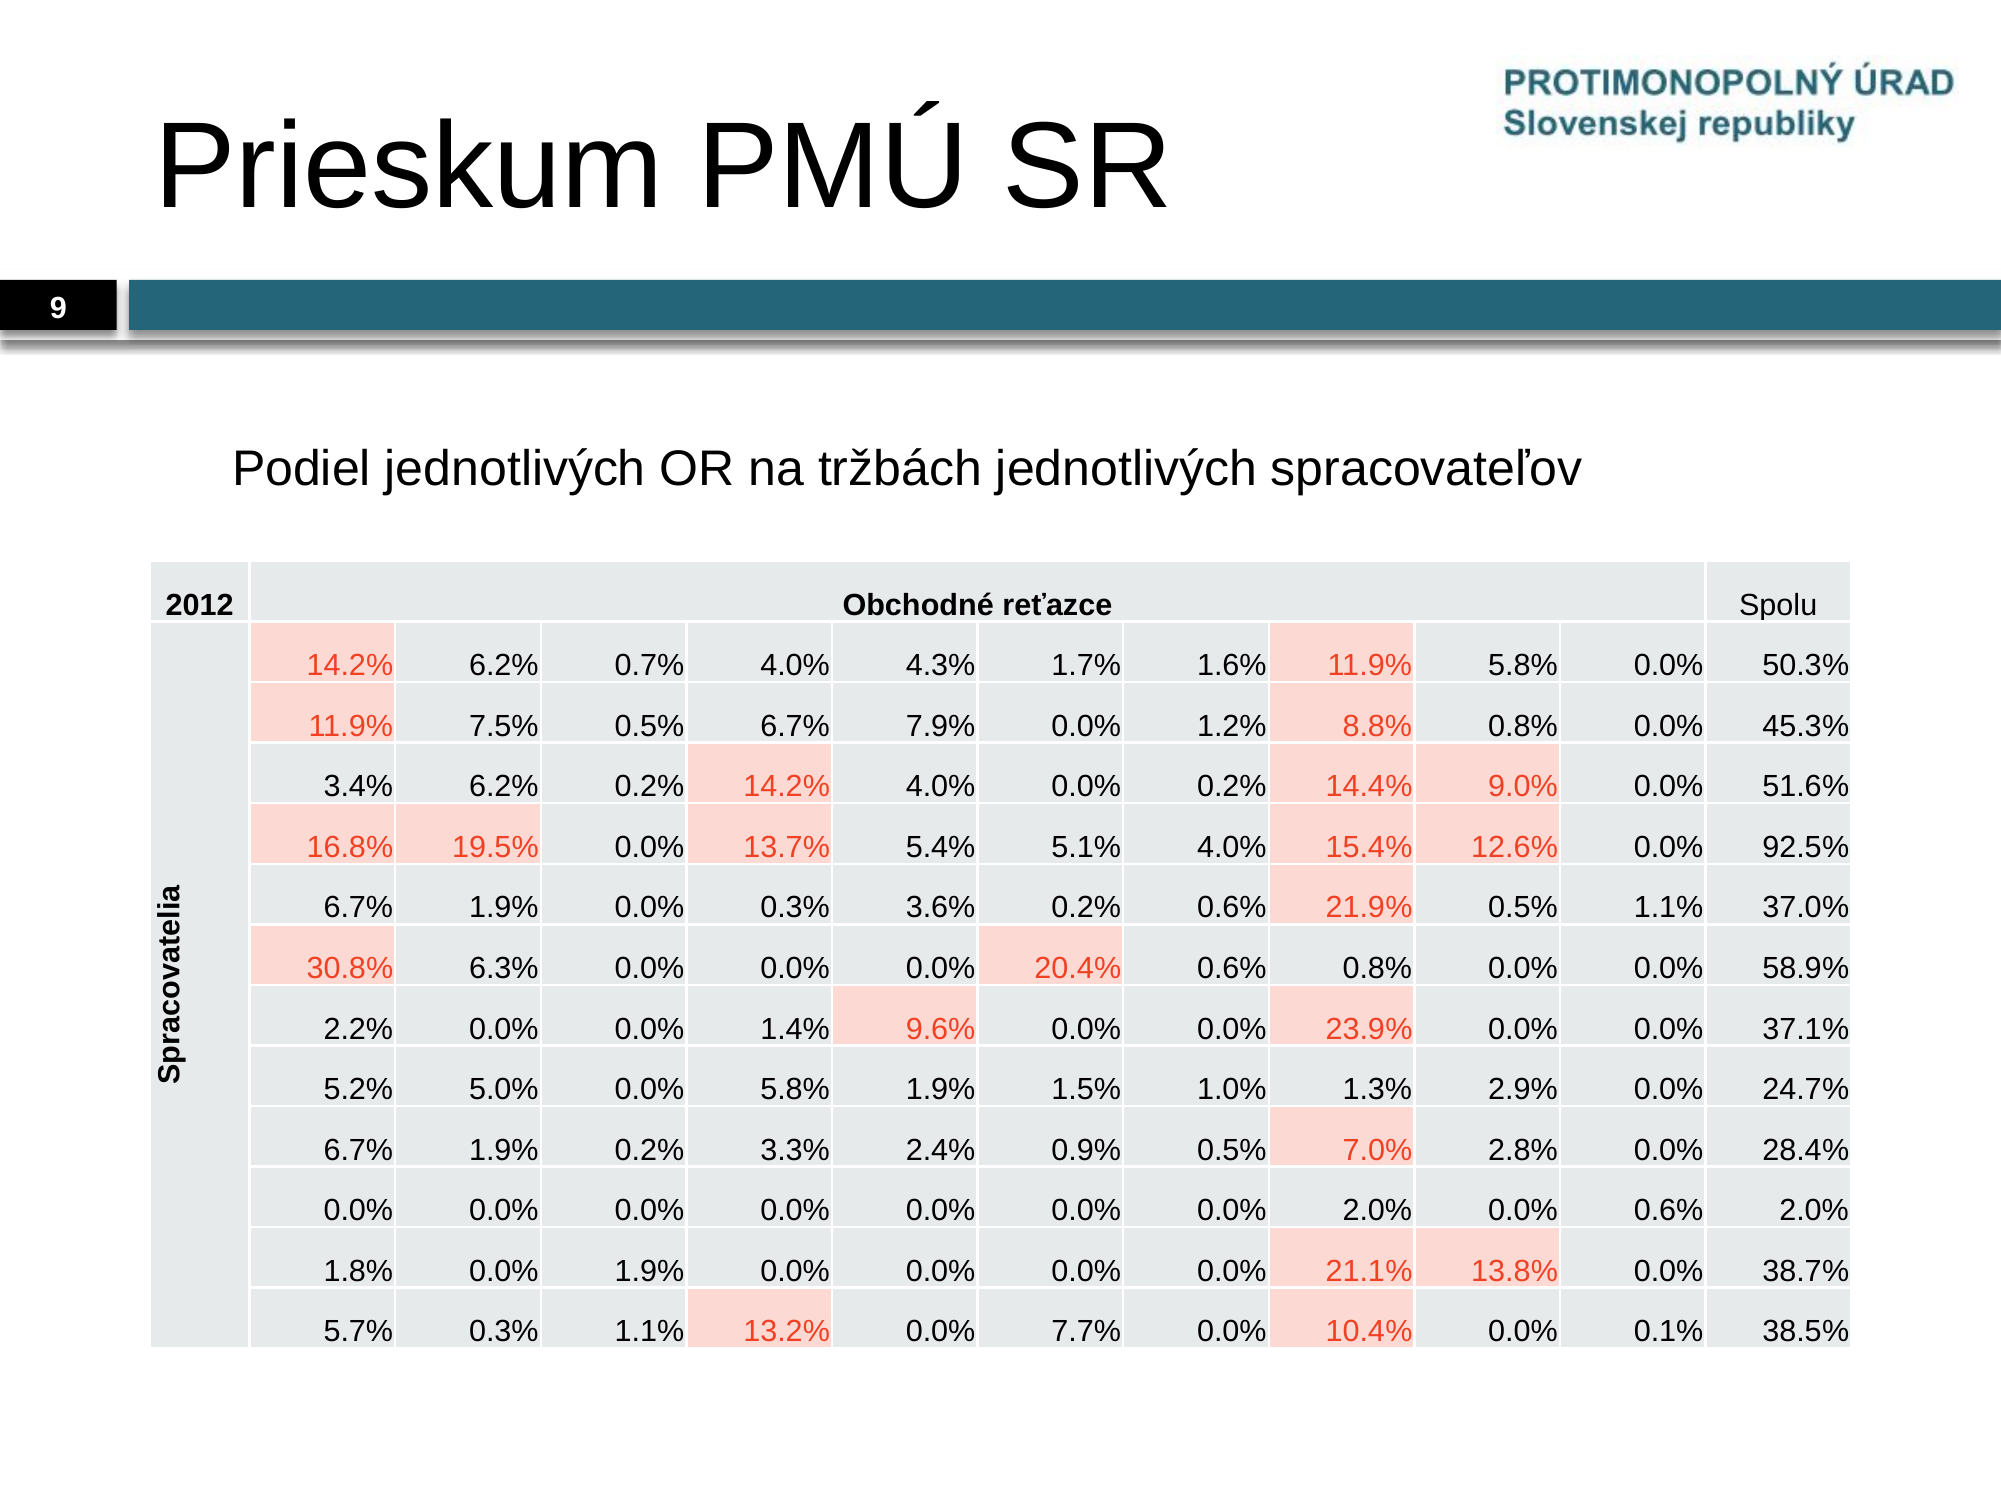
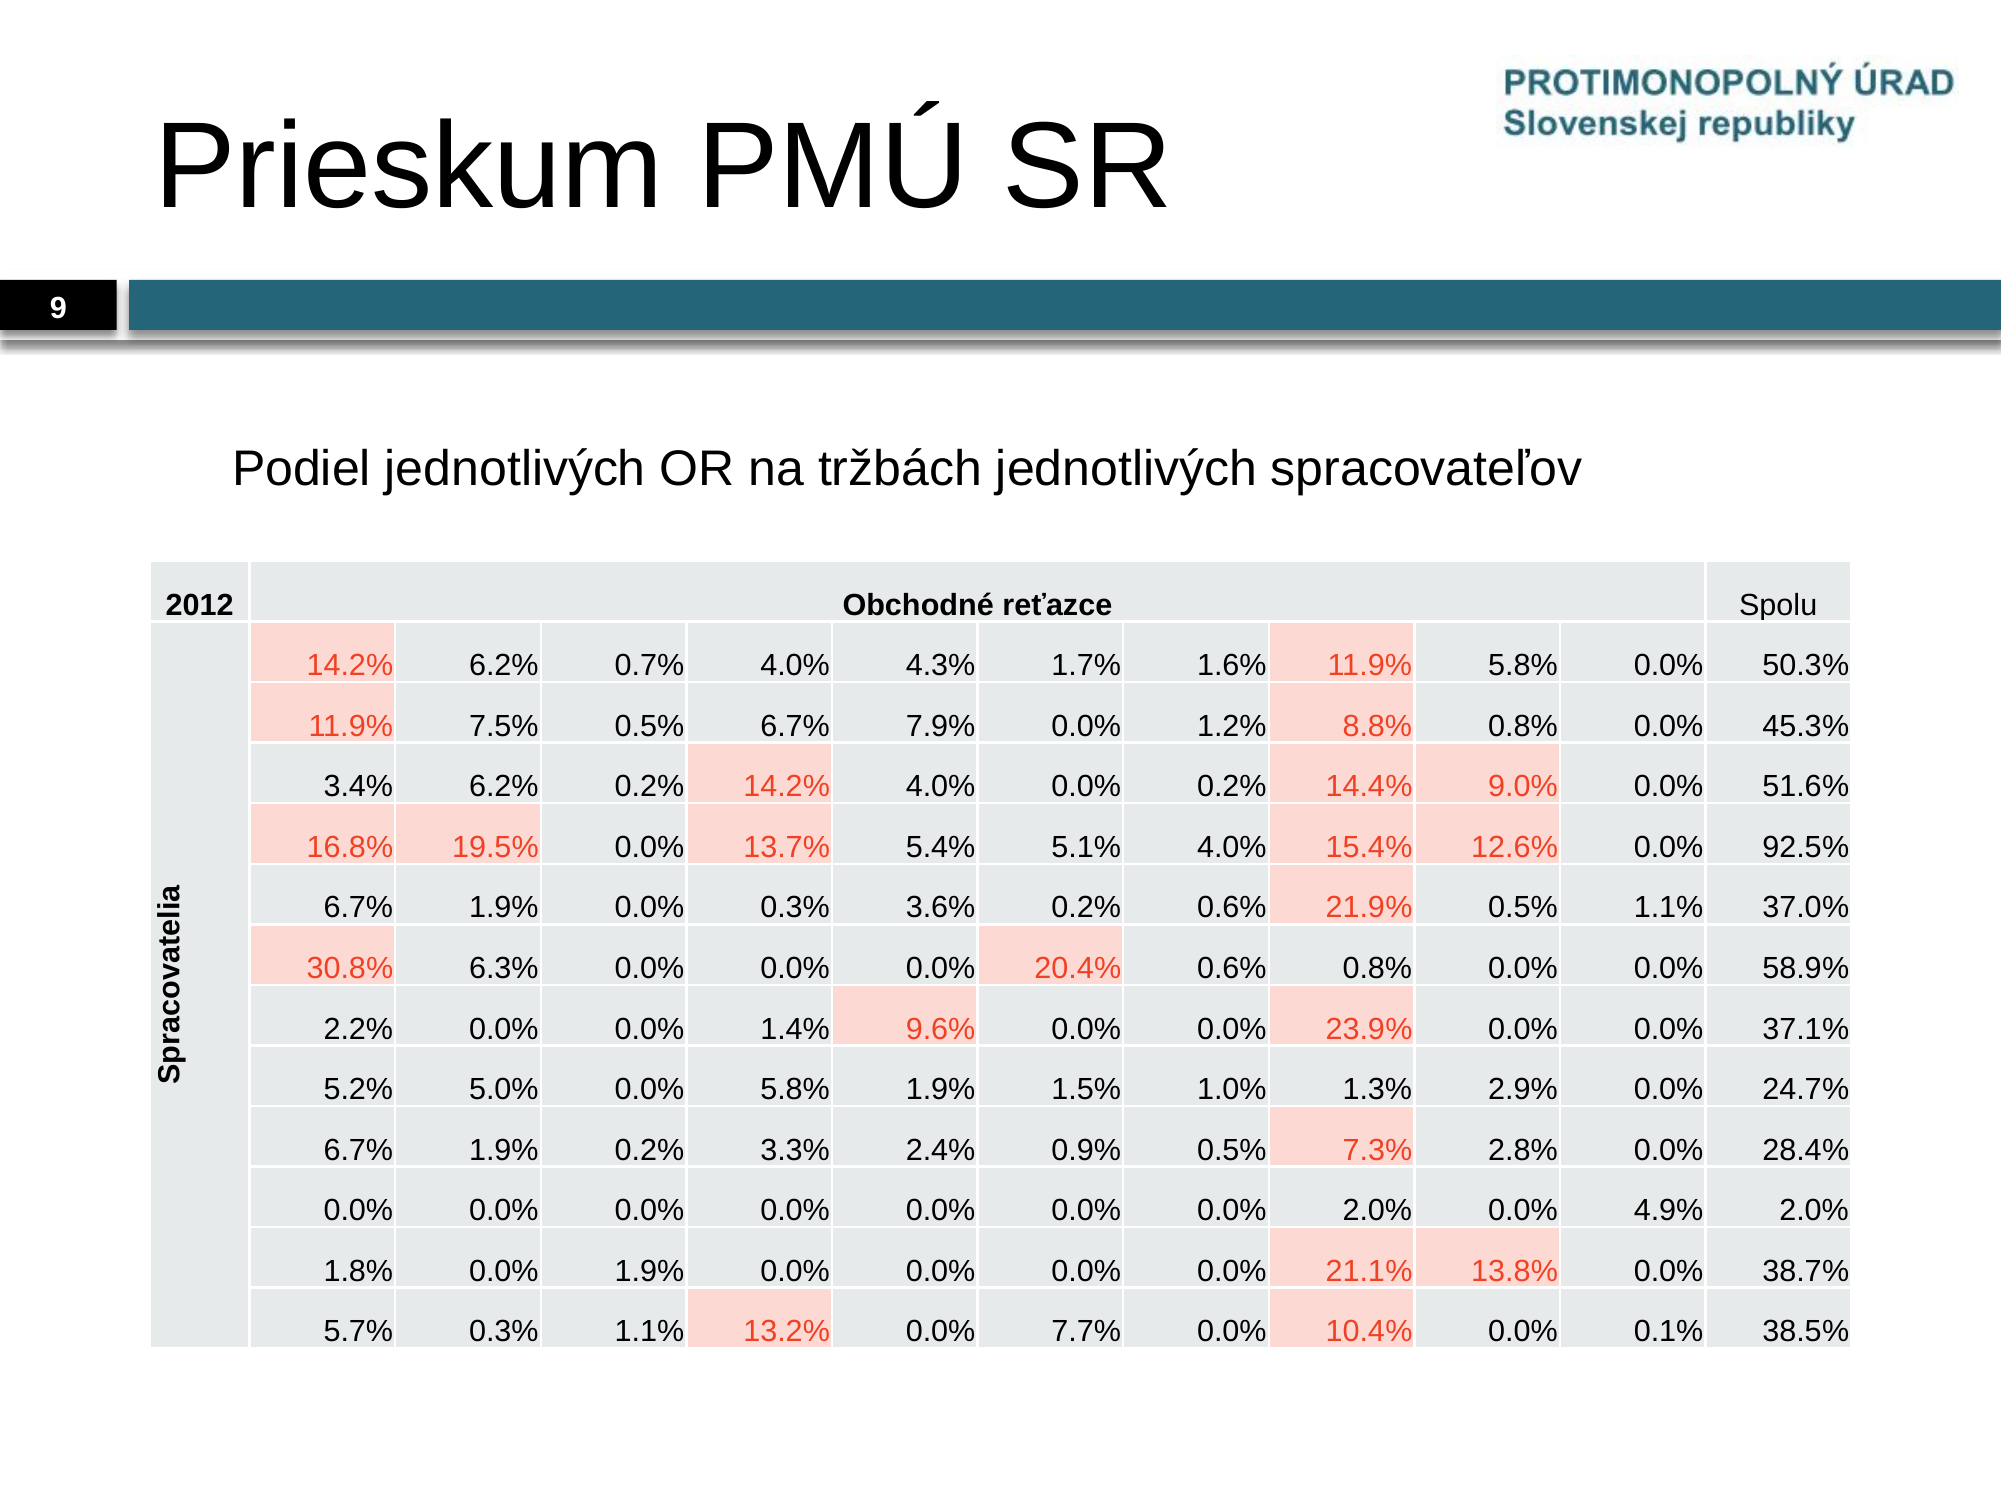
7.0%: 7.0% -> 7.3% (1377, 1151)
0.0% 0.6%: 0.6% -> 4.9% (1669, 1211)
